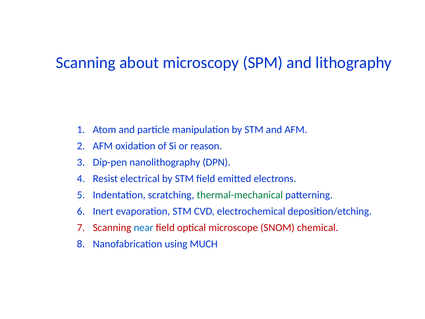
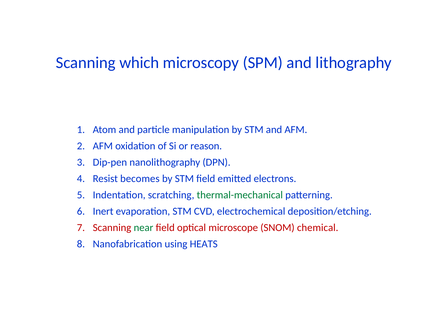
about: about -> which (139, 63)
electrical: electrical -> becomes (140, 179)
near colour: blue -> green (144, 227)
MUCH: MUCH -> HEATS (204, 244)
